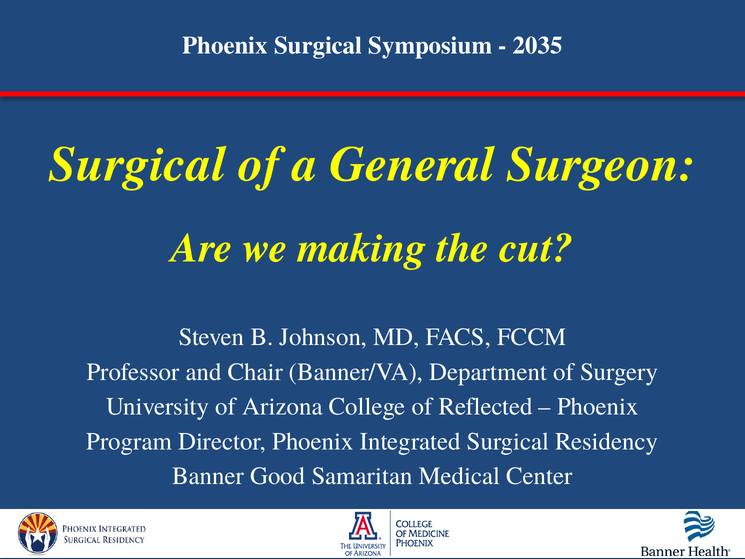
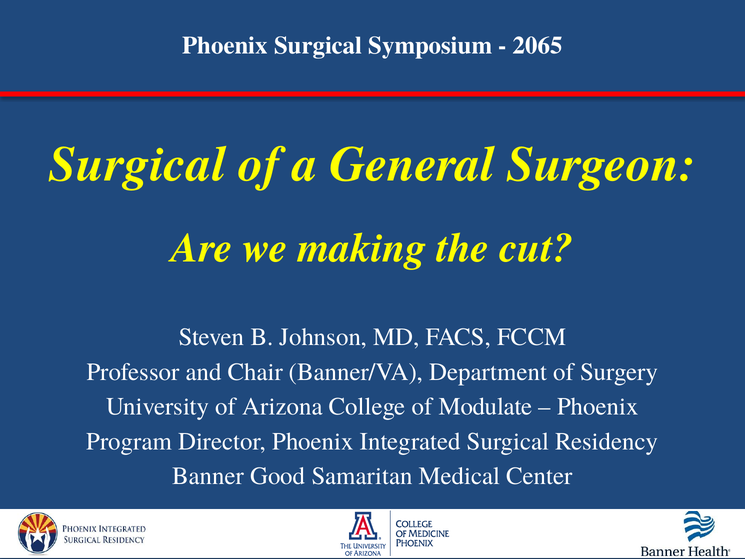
2035: 2035 -> 2065 (538, 45)
Reflected: Reflected -> Modulate (486, 407)
